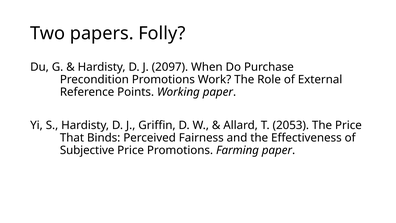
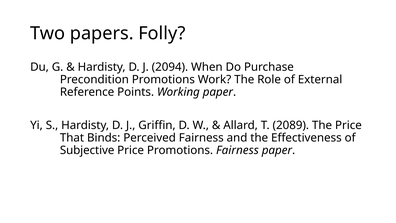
2097: 2097 -> 2094 (170, 67)
2053: 2053 -> 2089 (291, 125)
Promotions Farming: Farming -> Fairness (237, 150)
